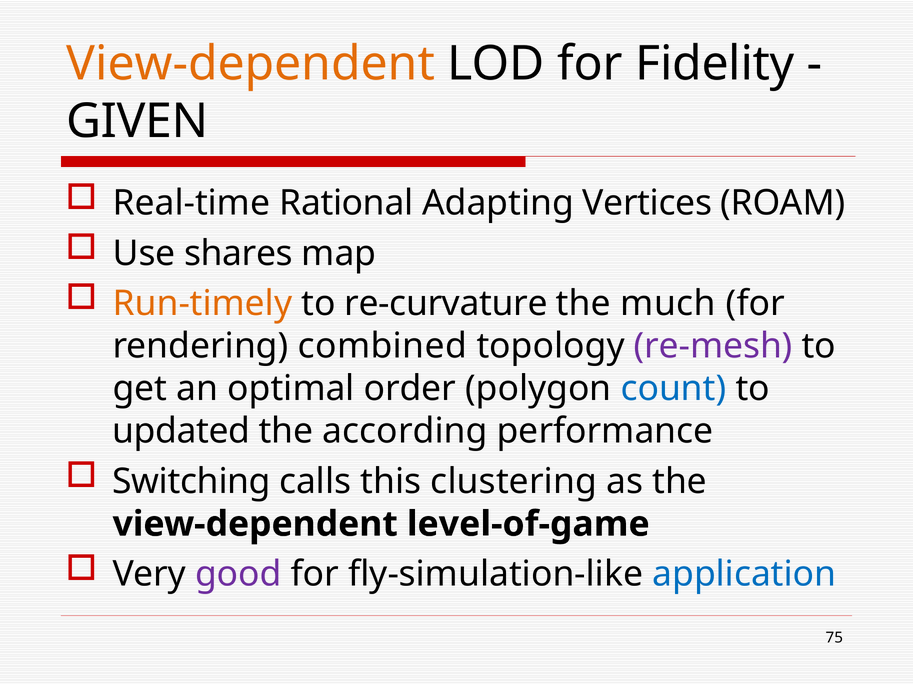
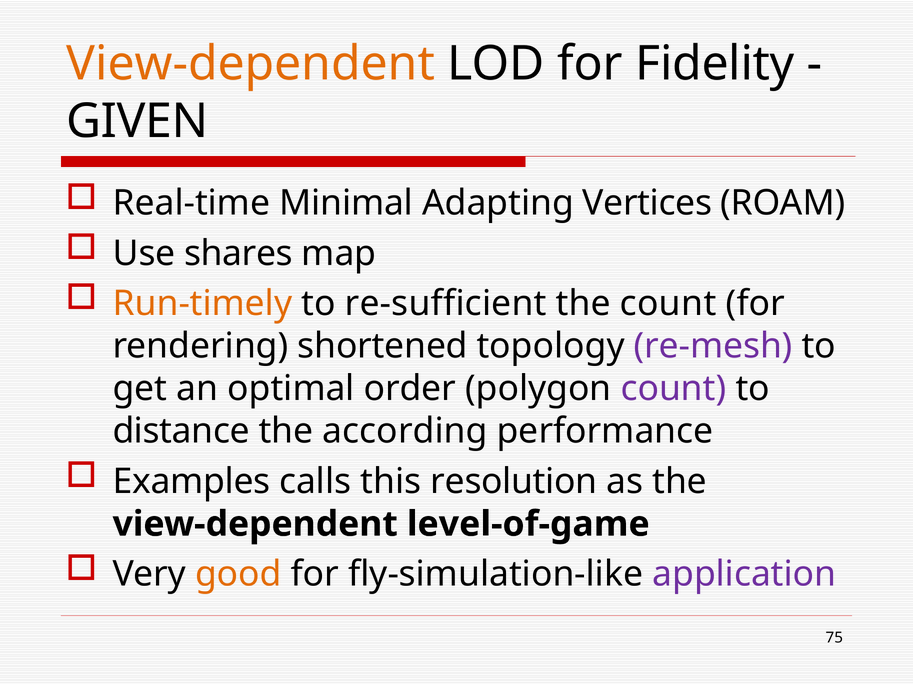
Rational: Rational -> Minimal (346, 203)
re-curvature: re-curvature -> re-sufficient (446, 304)
the much: much -> count (668, 304)
combined: combined -> shortened (383, 346)
count colour: blue -> purple (673, 389)
updated: updated -> distance (181, 432)
Switching: Switching -> Examples (191, 482)
clustering: clustering -> resolution (514, 482)
good colour: purple -> orange (238, 575)
application colour: blue -> purple (744, 575)
